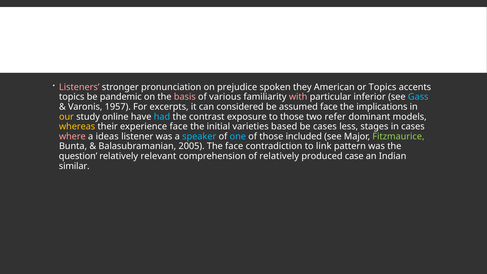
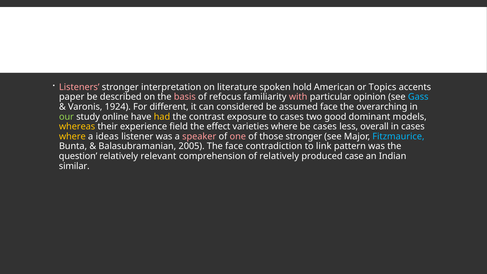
pronunciation: pronunciation -> interpretation (171, 87)
prejudice: prejudice -> literature (237, 87)
they: they -> hold (302, 87)
topics: topics -> paper (72, 97)
pandemic: pandemic -> described (121, 97)
various: various -> refocus (225, 97)
inferior: inferior -> opinion (370, 97)
1957: 1957 -> 1924 (118, 107)
excerpts: excerpts -> different (169, 107)
implications: implications -> overarching (382, 107)
our colour: yellow -> light green (66, 117)
had colour: light blue -> yellow (162, 117)
to those: those -> cases (292, 117)
refer: refer -> good (335, 117)
experience face: face -> field (179, 127)
initial: initial -> effect (218, 127)
varieties based: based -> where (284, 127)
stages: stages -> overall (375, 127)
where colour: pink -> yellow (72, 136)
speaker colour: light blue -> pink (199, 136)
one colour: light blue -> pink (238, 136)
those included: included -> stronger (304, 136)
Fitzmaurice colour: light green -> light blue (398, 136)
